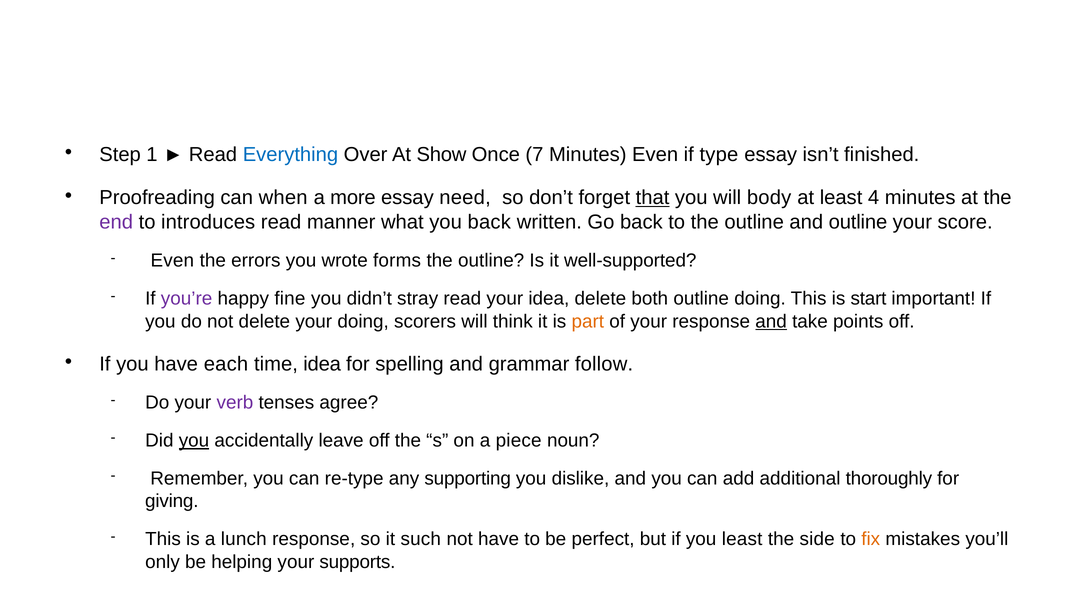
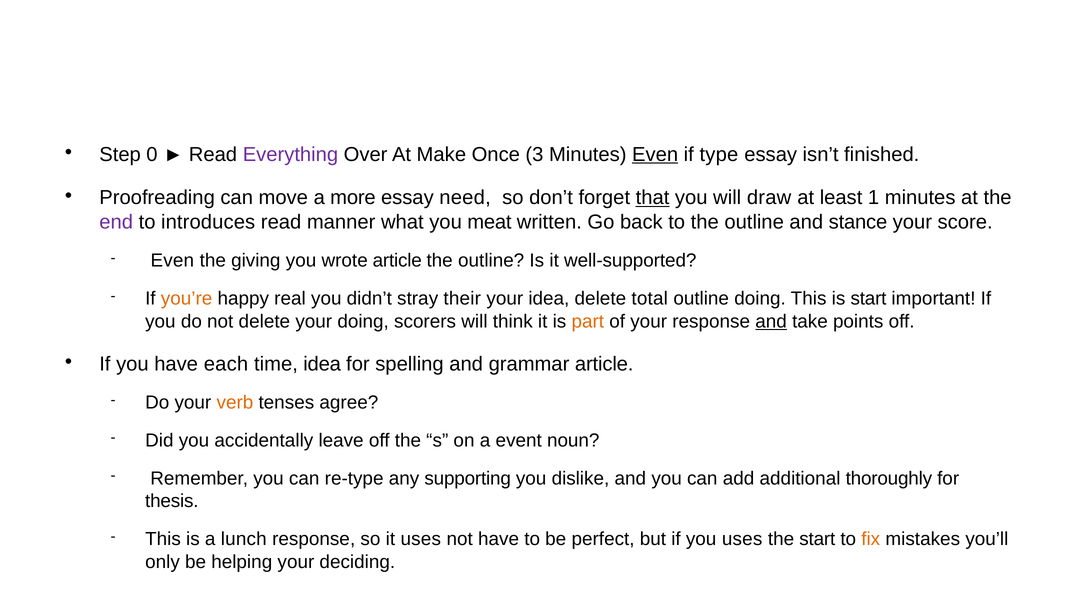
1: 1 -> 0 (152, 154)
Everything colour: blue -> purple (290, 154)
Show: Show -> Make (441, 154)
7: 7 -> 3 (534, 154)
Even underline: none -> present (655, 154)
when: when -> move (283, 198)
body: body -> draw (769, 198)
4: 4 -> 1 (874, 198)
you back: back -> meat (489, 222)
and outline: outline -> stance (858, 222)
errors: errors -> giving (256, 261)
wrote forms: forms -> article (397, 261)
you’re colour: purple -> orange (187, 299)
fine: fine -> real (290, 299)
stray read: read -> their (462, 299)
both: both -> total (650, 299)
grammar follow: follow -> article (604, 364)
verb colour: purple -> orange (235, 403)
you underline: present -> none (194, 441)
piece: piece -> event (519, 441)
giving: giving -> thesis (172, 501)
it such: such -> uses (421, 539)
you least: least -> uses (742, 539)
the side: side -> start (817, 539)
supports: supports -> deciding (357, 562)
